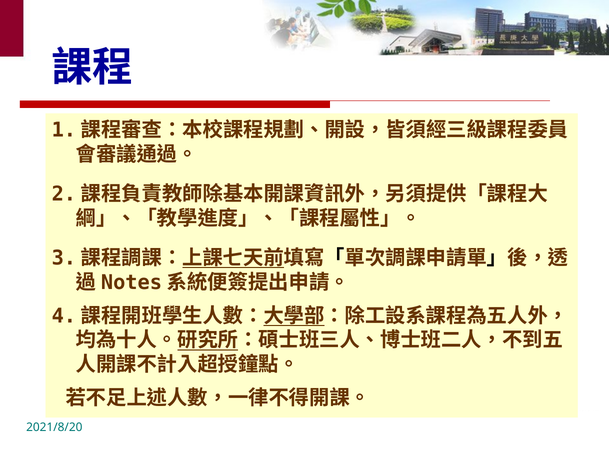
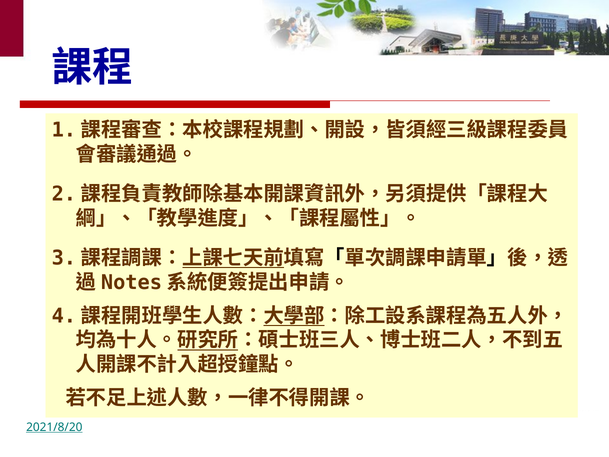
2021/8/20 underline: none -> present (54, 427)
